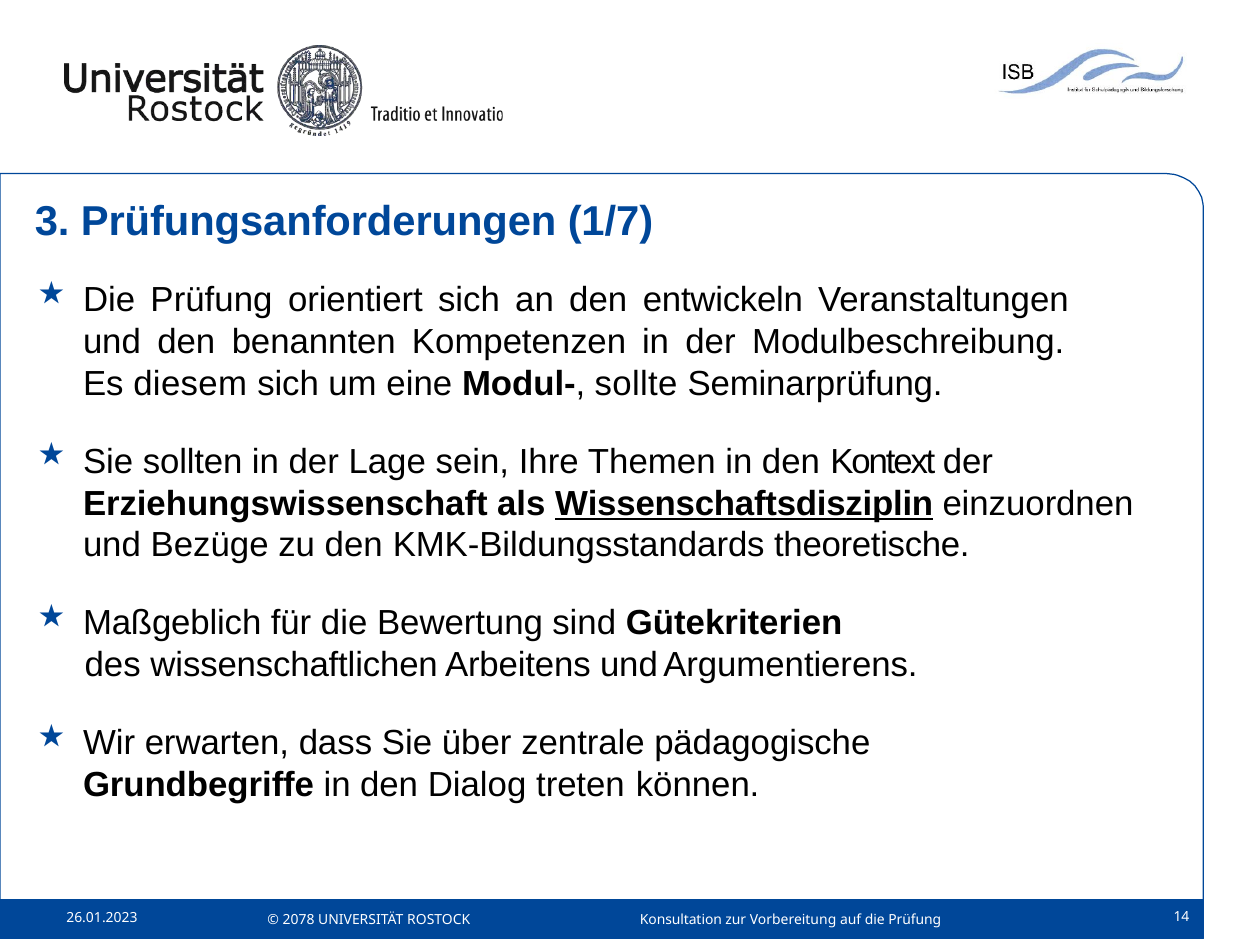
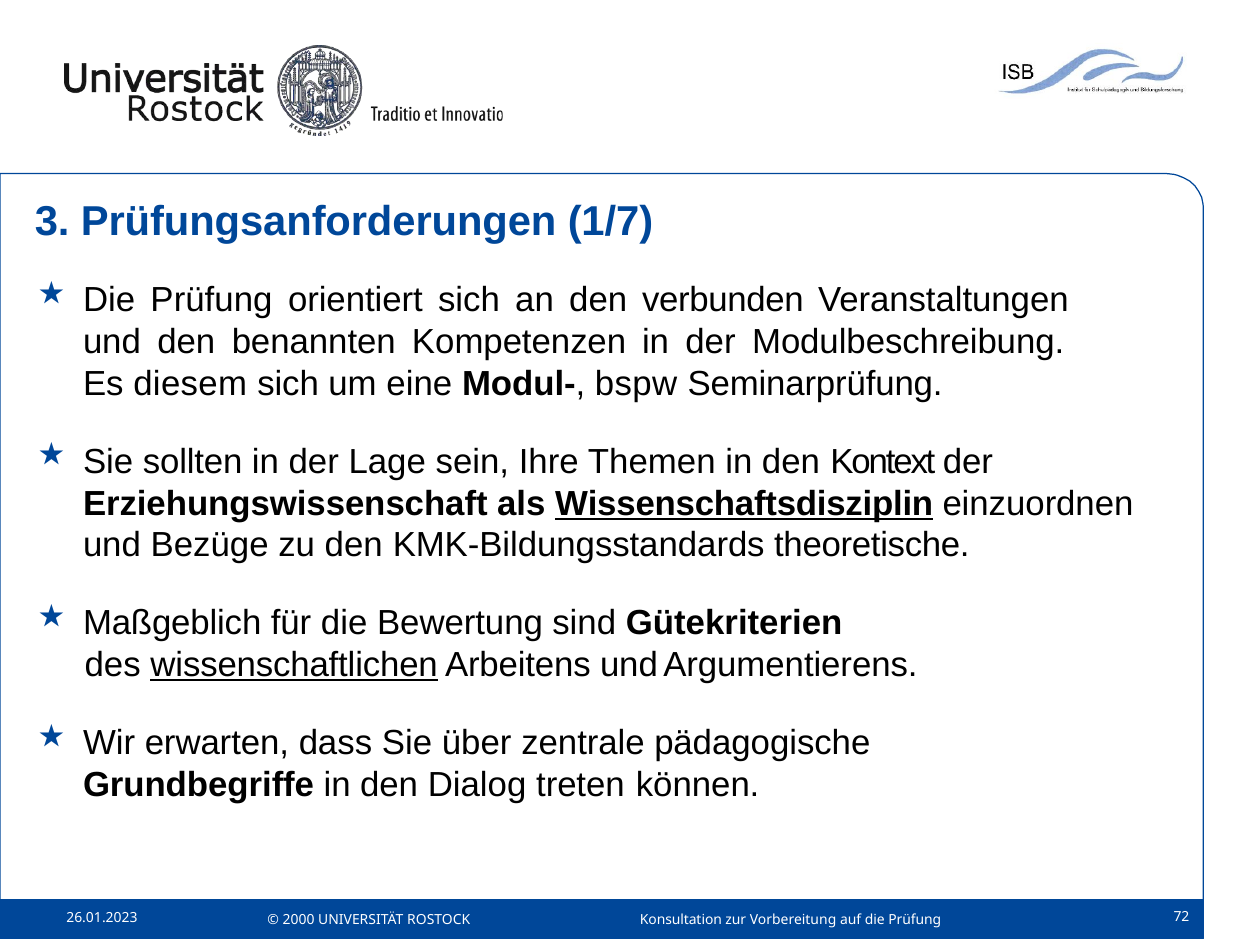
entwickeln: entwickeln -> verbunden (723, 300)
sollte: sollte -> bspw (636, 384)
wissenschaftlichen underline: none -> present (294, 665)
14: 14 -> 72 (1181, 917)
2078: 2078 -> 2000 (299, 920)
